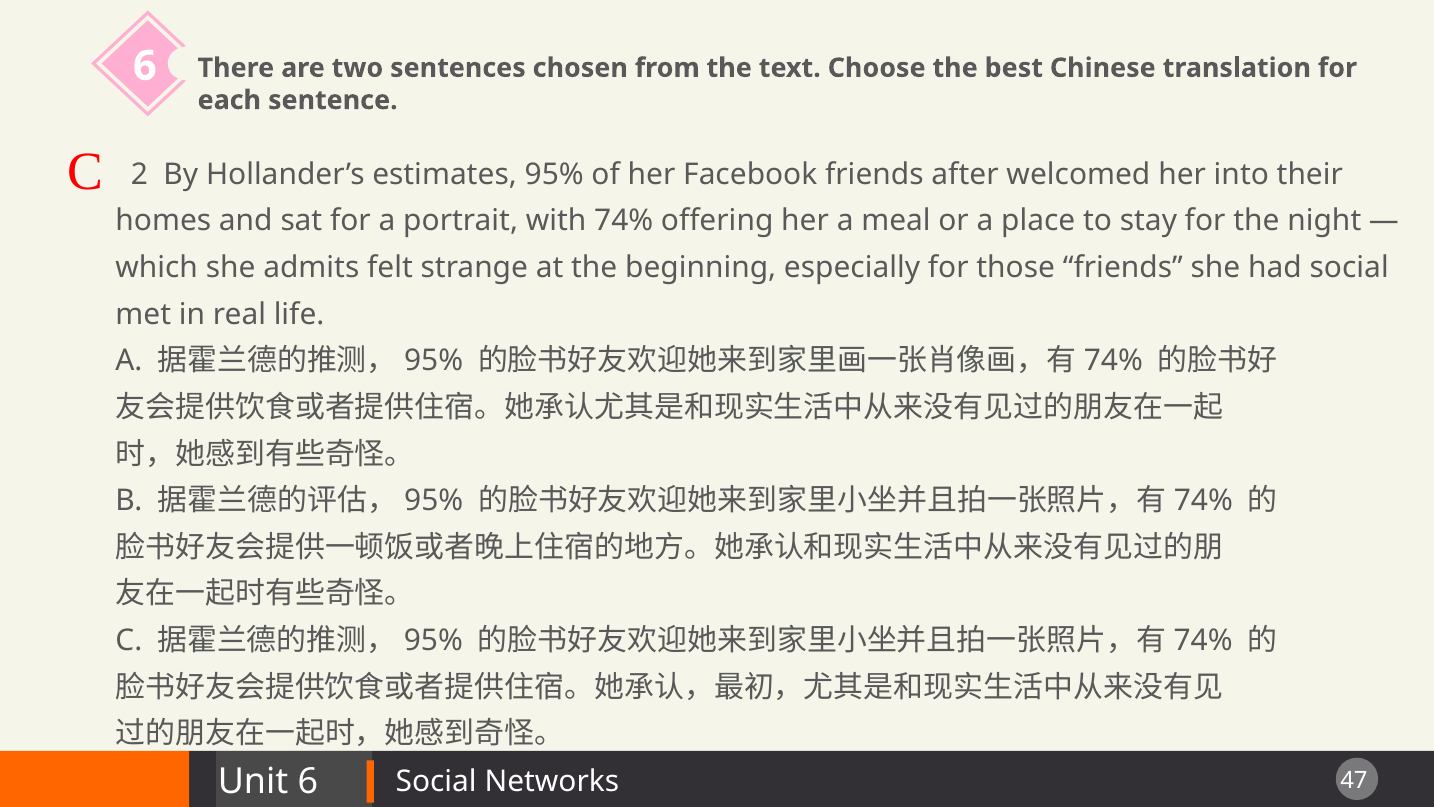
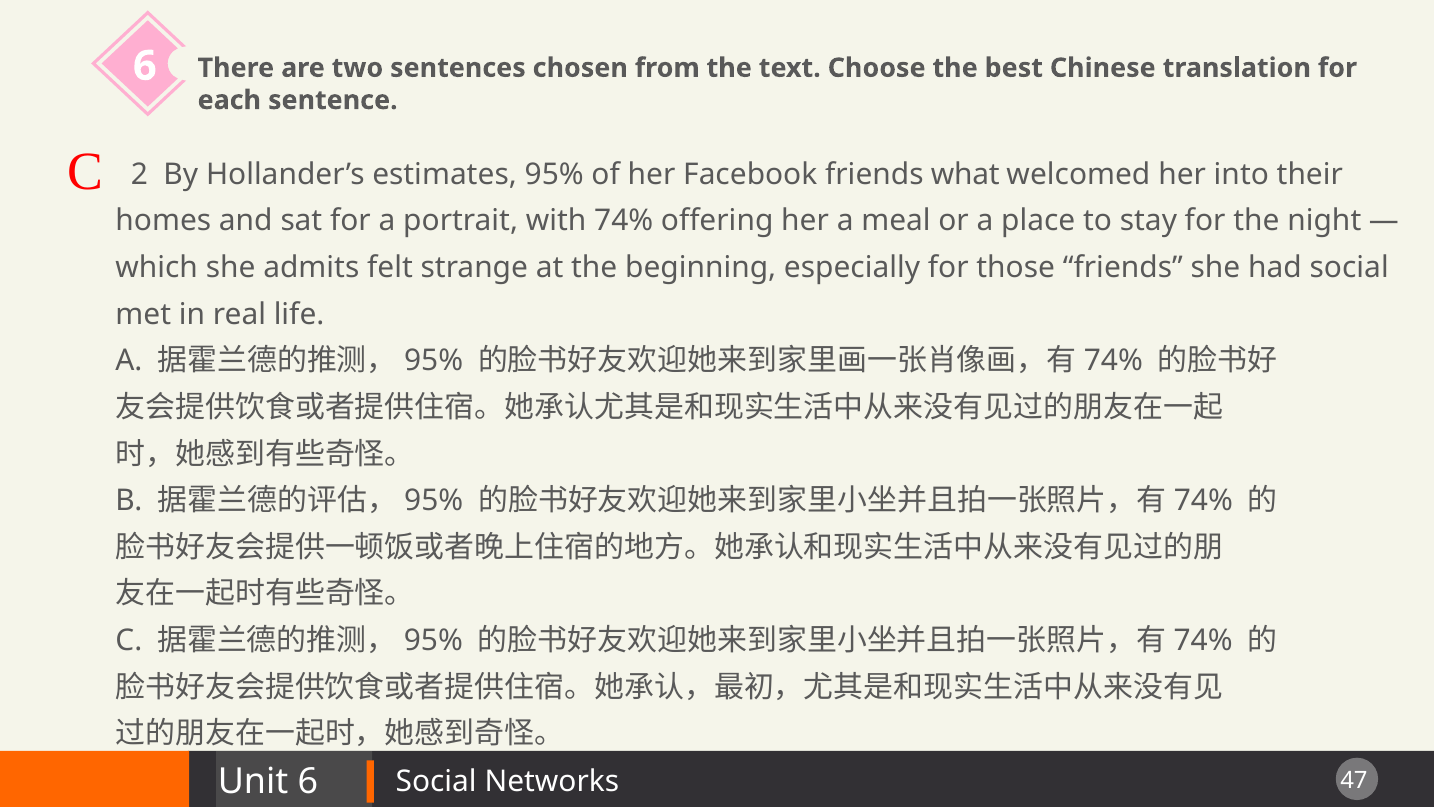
after: after -> what (965, 174)
